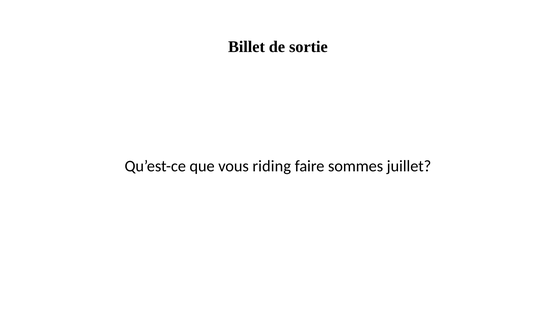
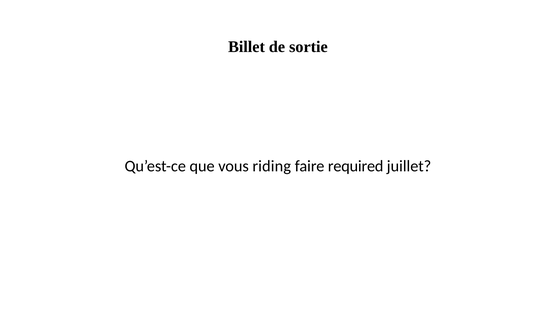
sommes: sommes -> required (356, 166)
